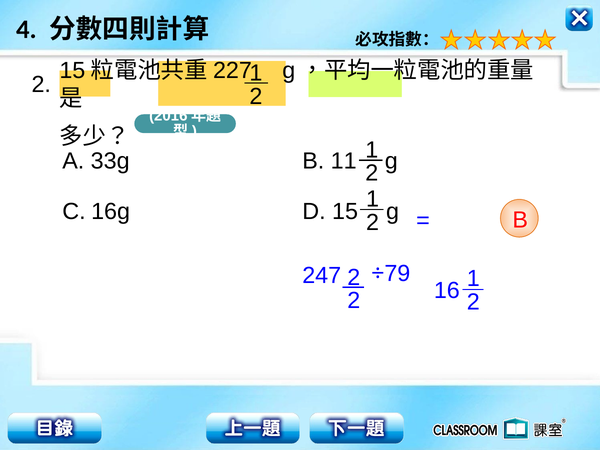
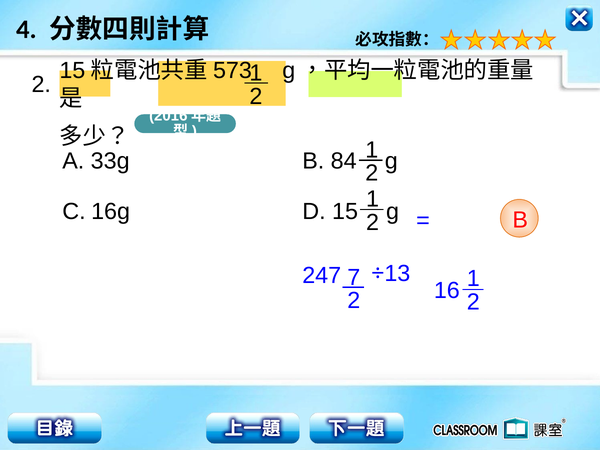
227: 227 -> 573 (232, 71)
11: 11 -> 84 (344, 161)
247 2: 2 -> 7 (354, 277)
79: 79 -> 13 (397, 274)
